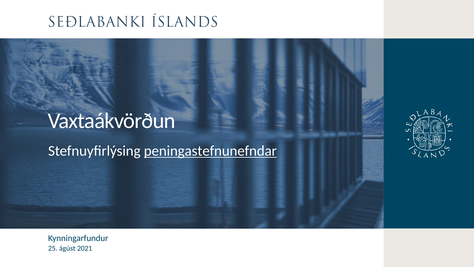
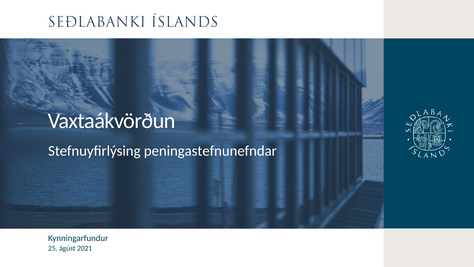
peningastefnunefndar underline: present -> none (210, 151)
